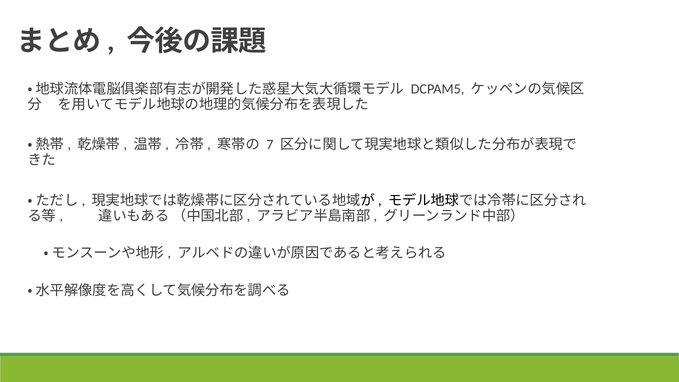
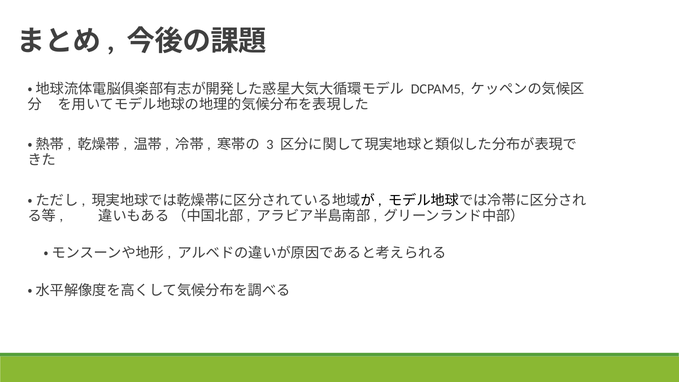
7: 7 -> 3 (270, 145)
